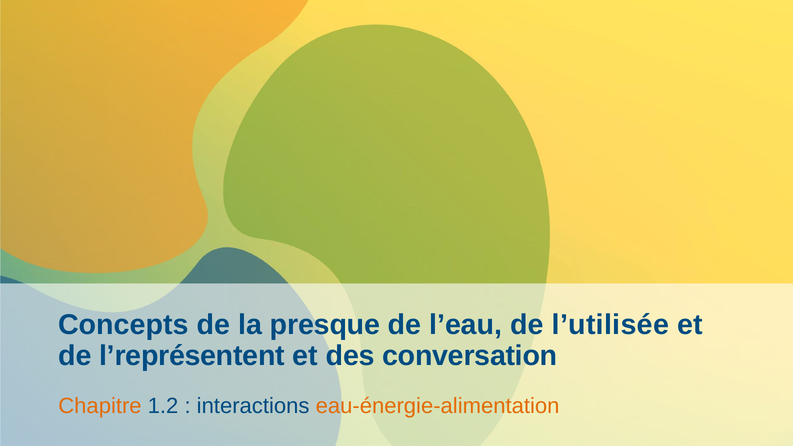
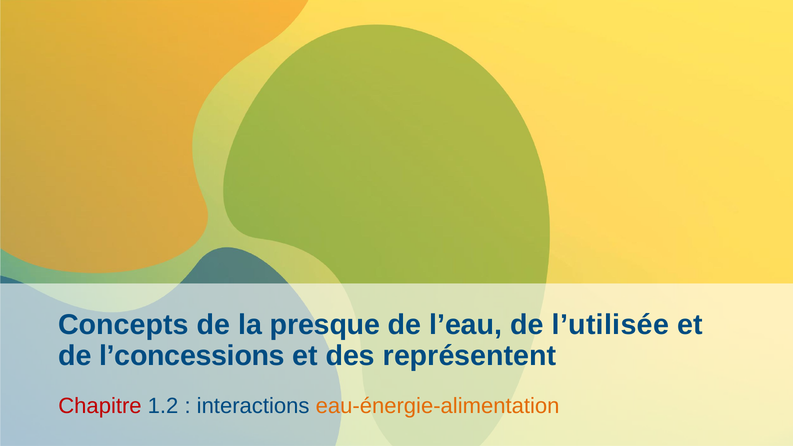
l’représentent: l’représentent -> l’concessions (192, 356)
conversation: conversation -> représentent (470, 356)
Chapitre colour: orange -> red (100, 406)
